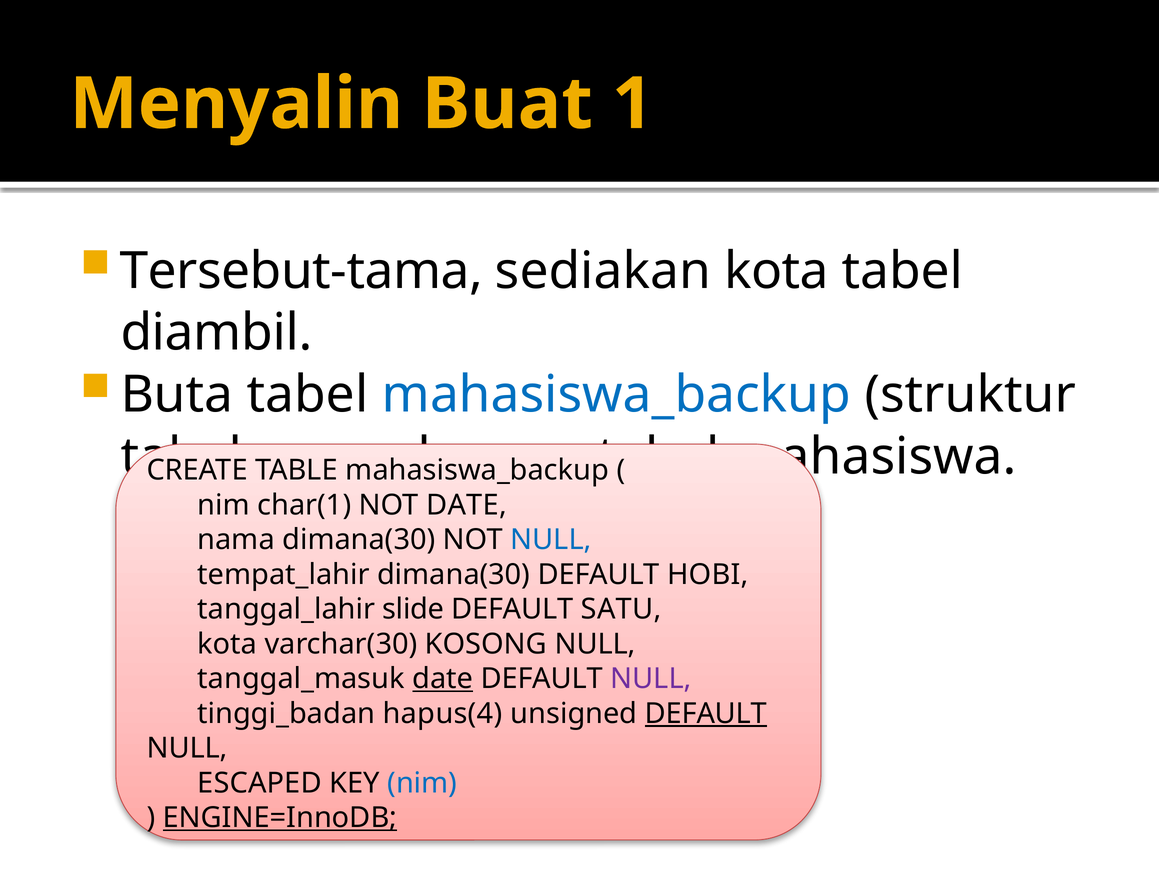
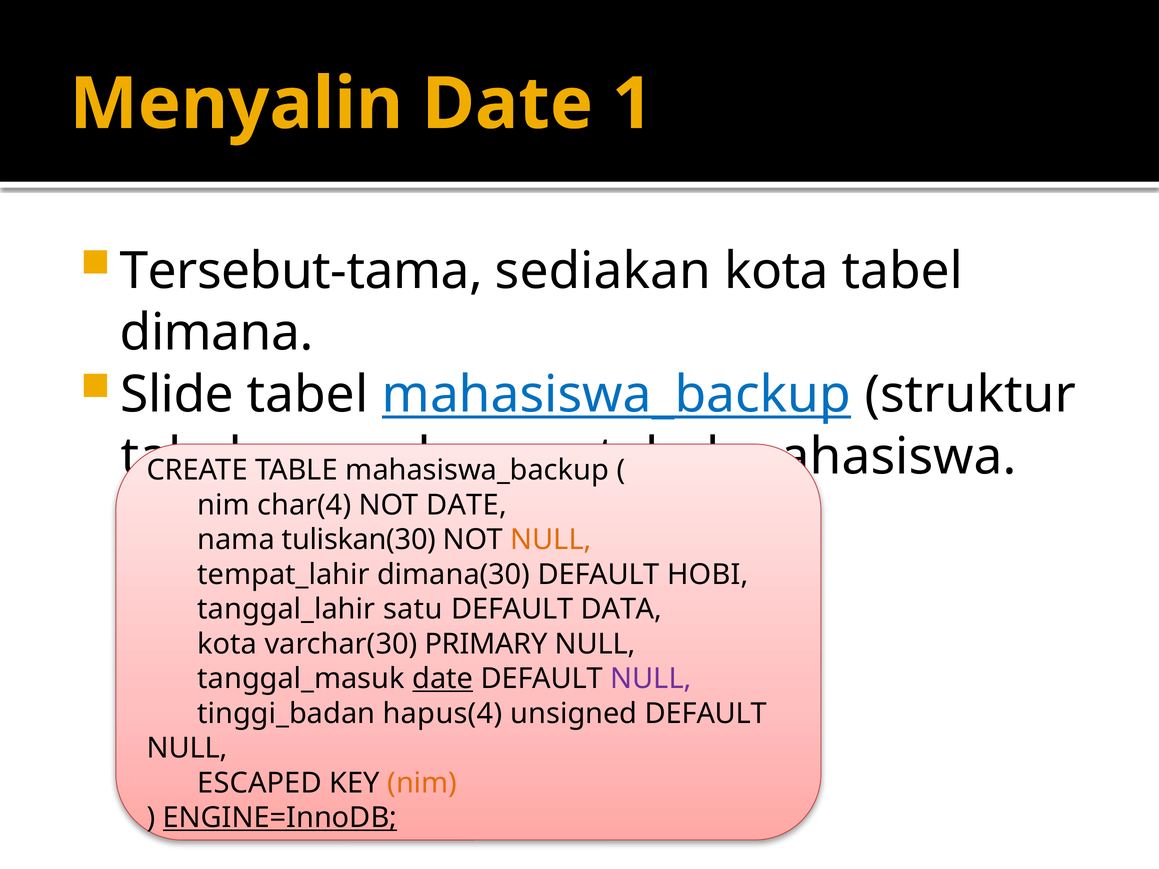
Menyalin Buat: Buat -> Date (508, 104)
diambil: diambil -> dimana (217, 333)
Buta: Buta -> Slide (177, 395)
mahasiswa_backup underline: none -> present (616, 395)
char(1: char(1 -> char(4 (304, 505)
nama dimana(30: dimana(30 -> tuliskan(30 (359, 540)
NULL colour: blue -> orange (551, 540)
slide: slide -> satu (413, 609)
SATU: SATU -> DATA (621, 609)
KOSONG: KOSONG -> PRIMARY (486, 644)
DEFAULT underline: present -> none (706, 714)
nim colour: blue -> orange (422, 783)
